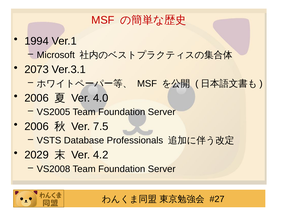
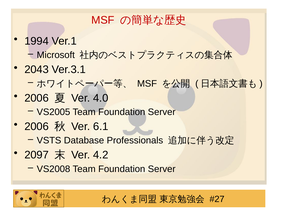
2073: 2073 -> 2043 (37, 70)
7.5: 7.5 -> 6.1 (101, 127)
2029: 2029 -> 2097 (37, 155)
